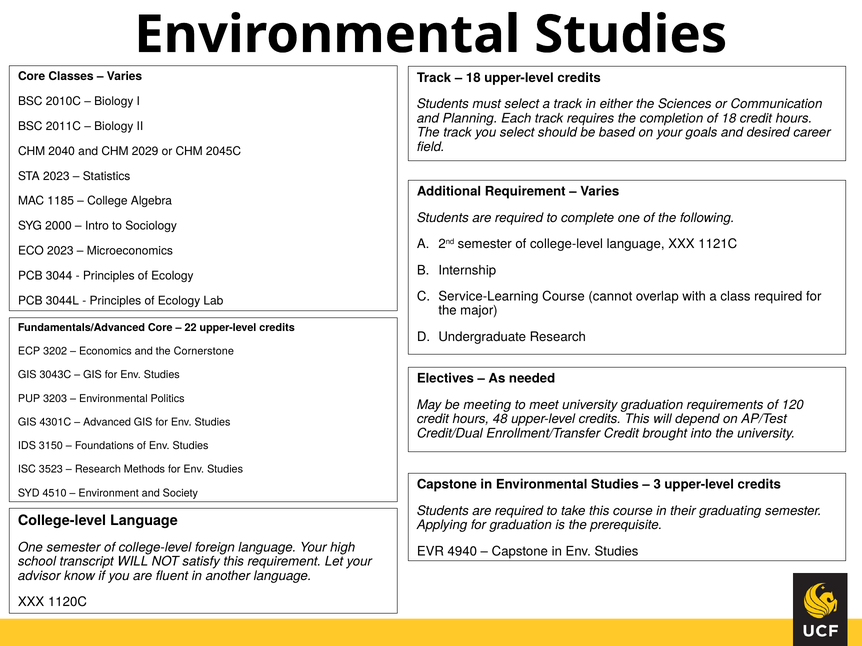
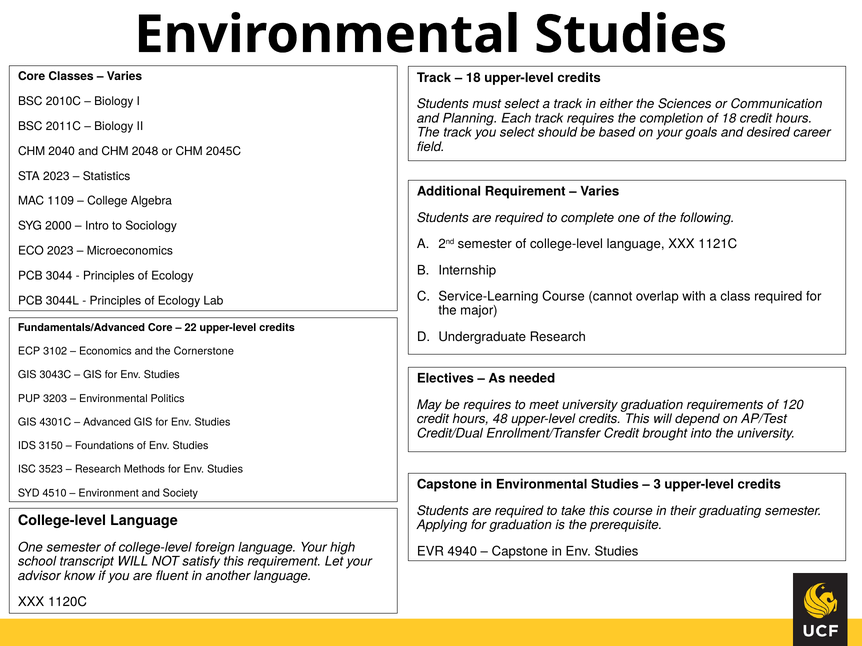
2029: 2029 -> 2048 (145, 151)
1185: 1185 -> 1109 (61, 201)
3202: 3202 -> 3102 (55, 351)
be meeting: meeting -> requires (487, 405)
